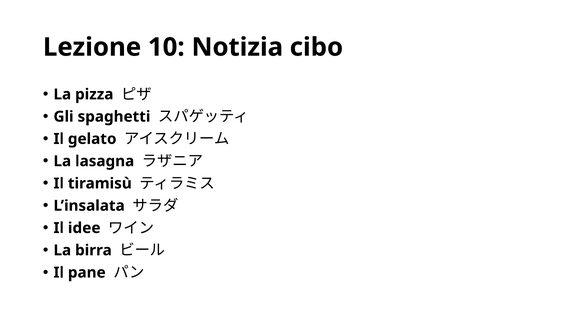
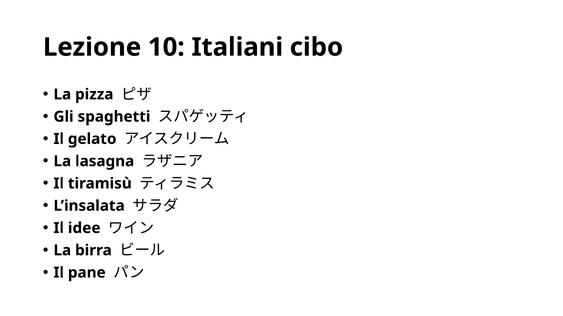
Notizia: Notizia -> Italiani (237, 47)
